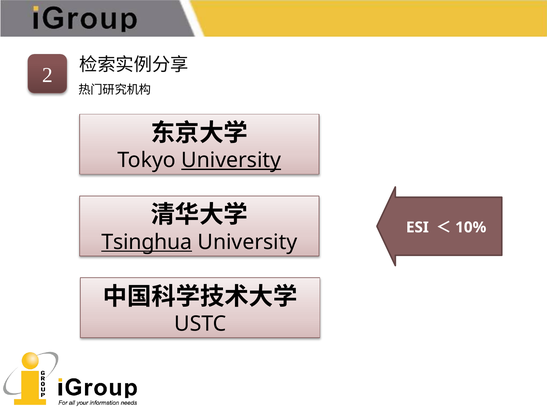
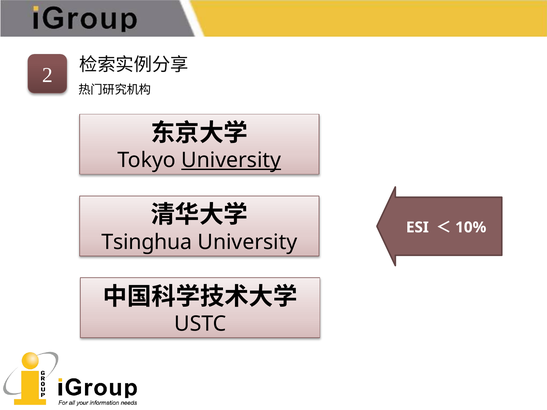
Tsinghua underline: present -> none (147, 242)
